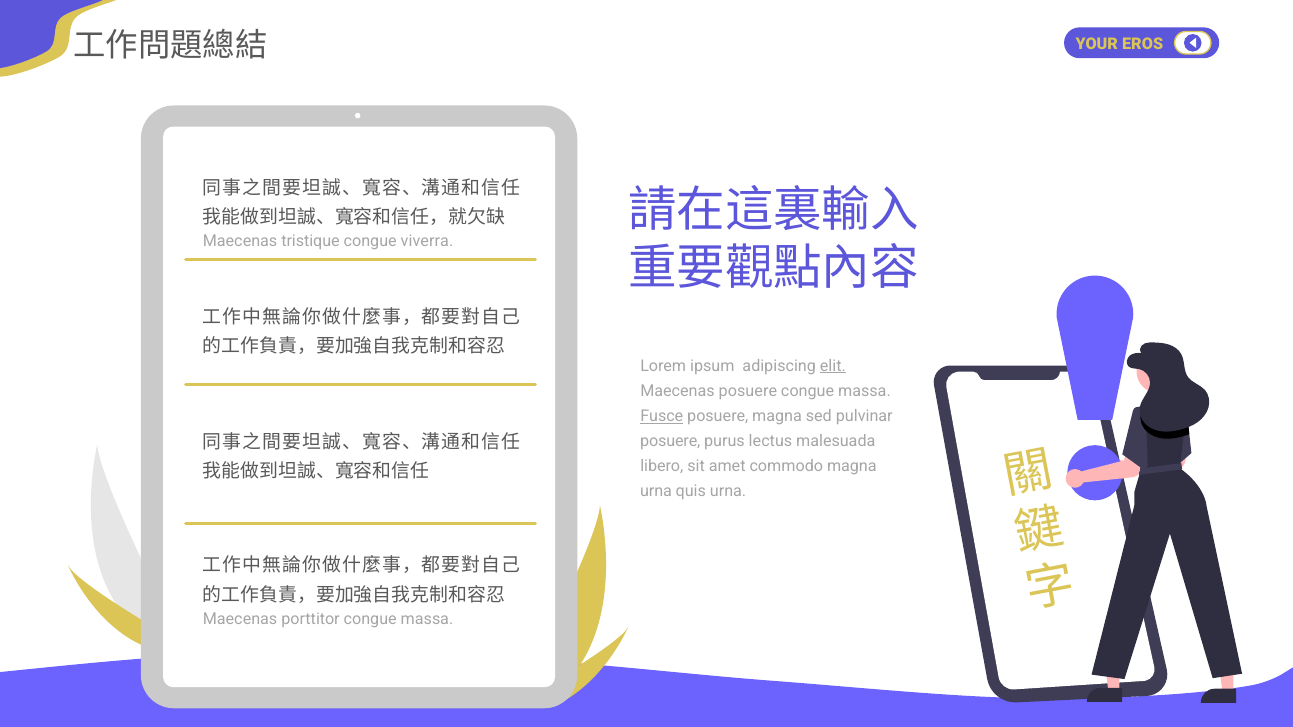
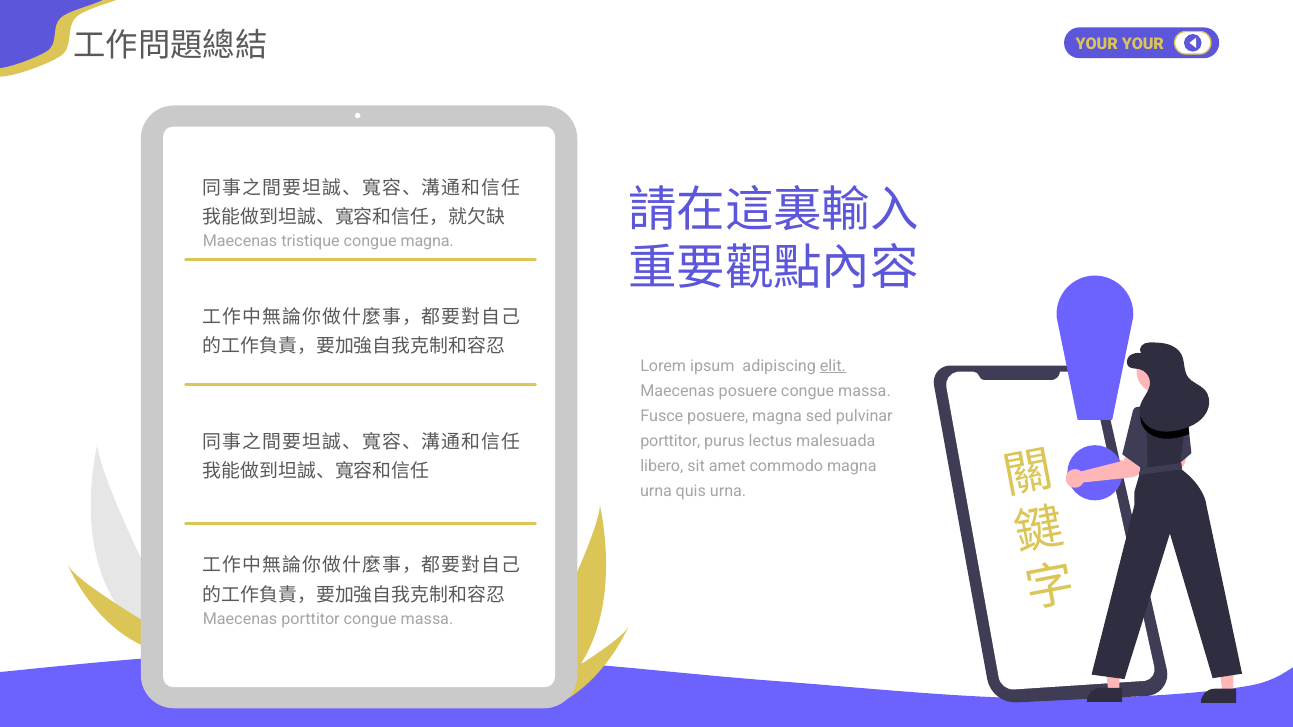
YOUR EROS: EROS -> YOUR (1143, 44)
congue viverra: viverra -> magna (427, 242)
Fusce underline: present -> none (662, 416)
posuere: posuere -> porttitor (670, 441)
